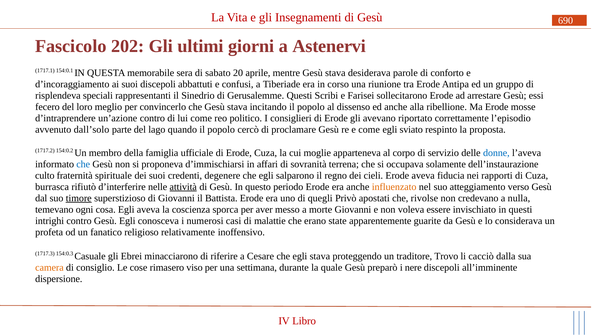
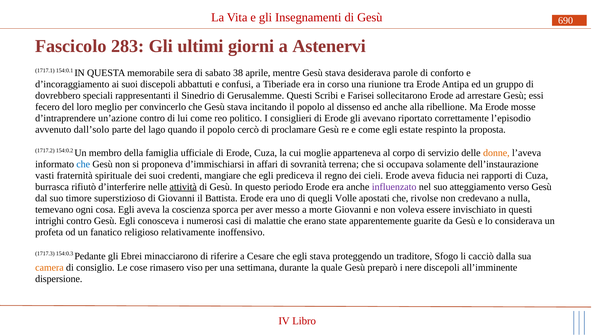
202: 202 -> 283 (128, 46)
20: 20 -> 38 (238, 73)
risplendeva: risplendeva -> dovrebbero (58, 96)
sviato: sviato -> estate (411, 130)
donne colour: blue -> orange (496, 153)
culto: culto -> vasti (45, 176)
degenere: degenere -> mangiare (222, 176)
salparono: salparono -> prediceva (295, 176)
influenzato colour: orange -> purple (394, 187)
timore underline: present -> none (79, 199)
Privò: Privò -> Volle (346, 199)
Casuale: Casuale -> Pedante (90, 257)
Trovo: Trovo -> Sfogo (446, 257)
